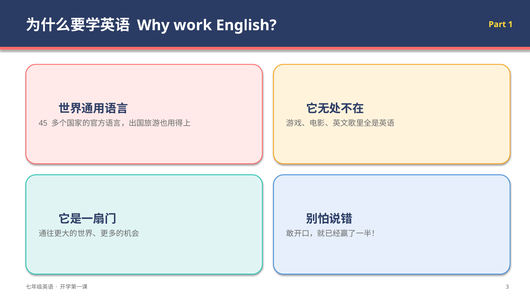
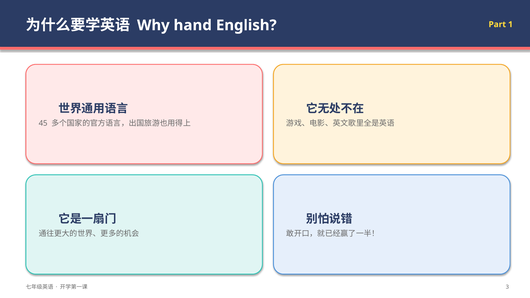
work: work -> hand (193, 25)
